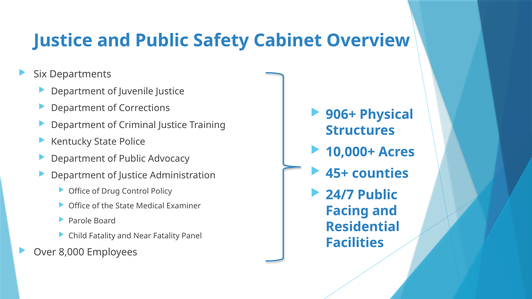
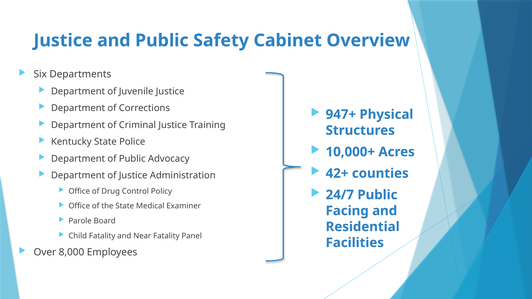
906+: 906+ -> 947+ (341, 115)
45+: 45+ -> 42+ (337, 174)
